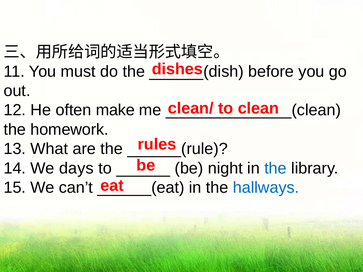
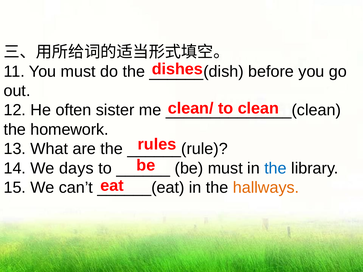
make: make -> sister (115, 110)
be night: night -> must (225, 168)
hallways colour: blue -> orange (266, 188)
